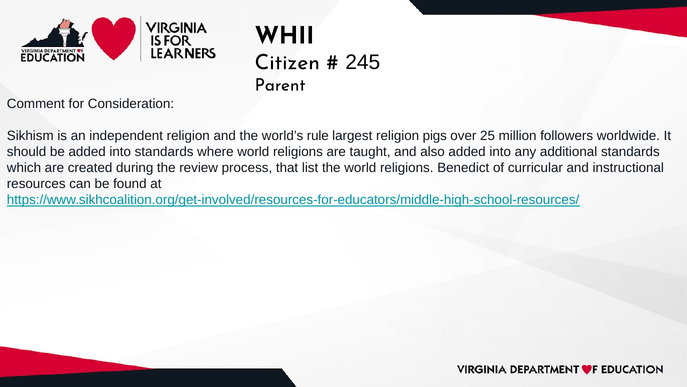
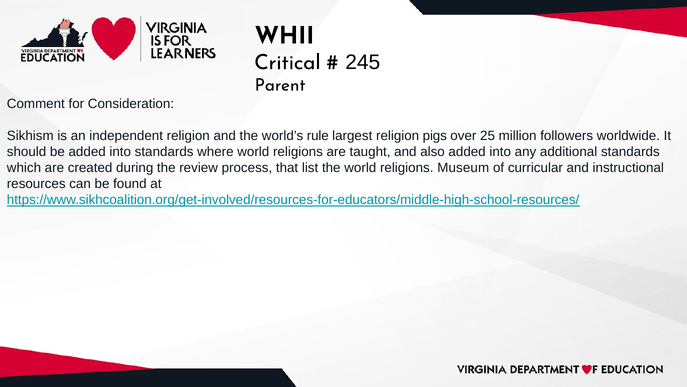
Citizen: Citizen -> Critical (287, 62)
Benedict: Benedict -> Museum (463, 168)
